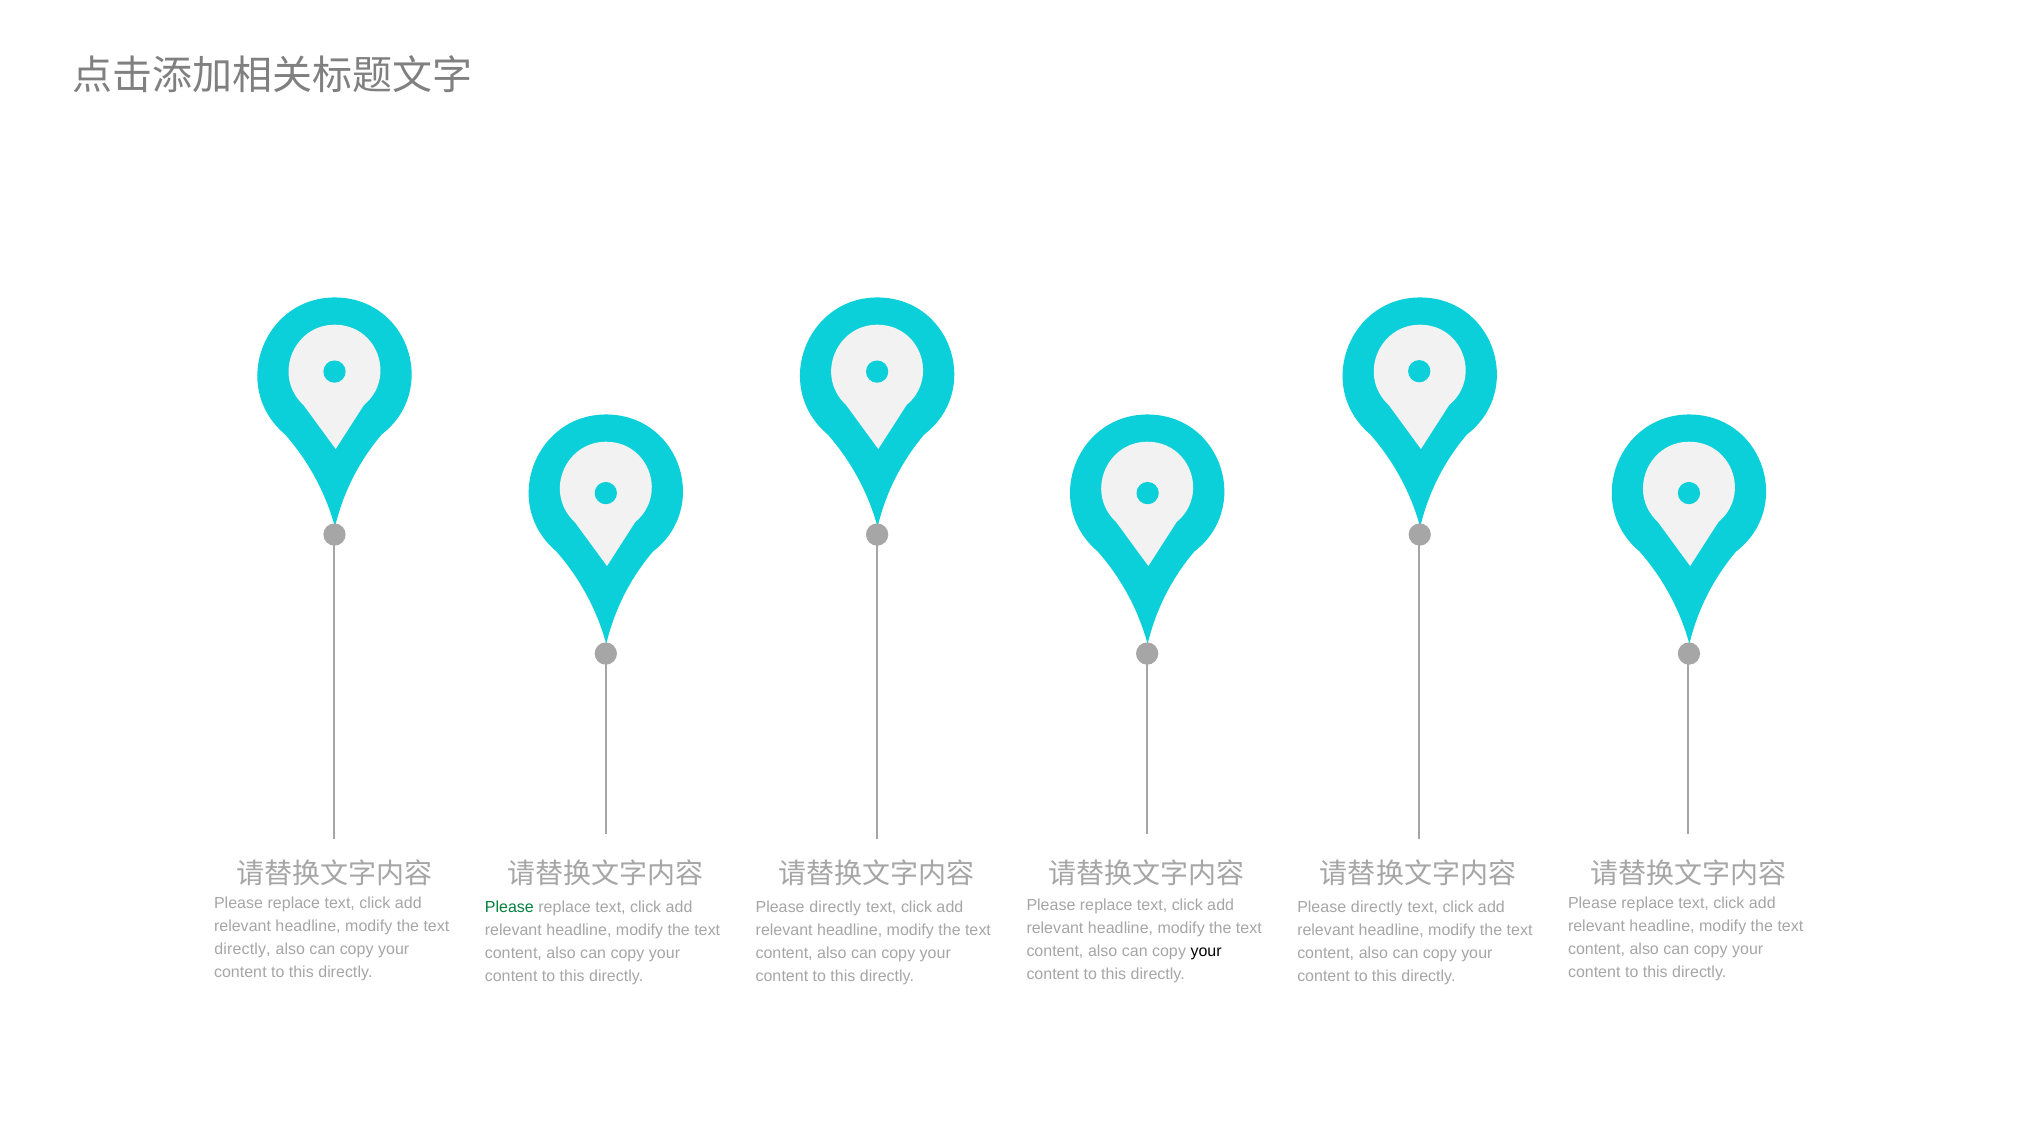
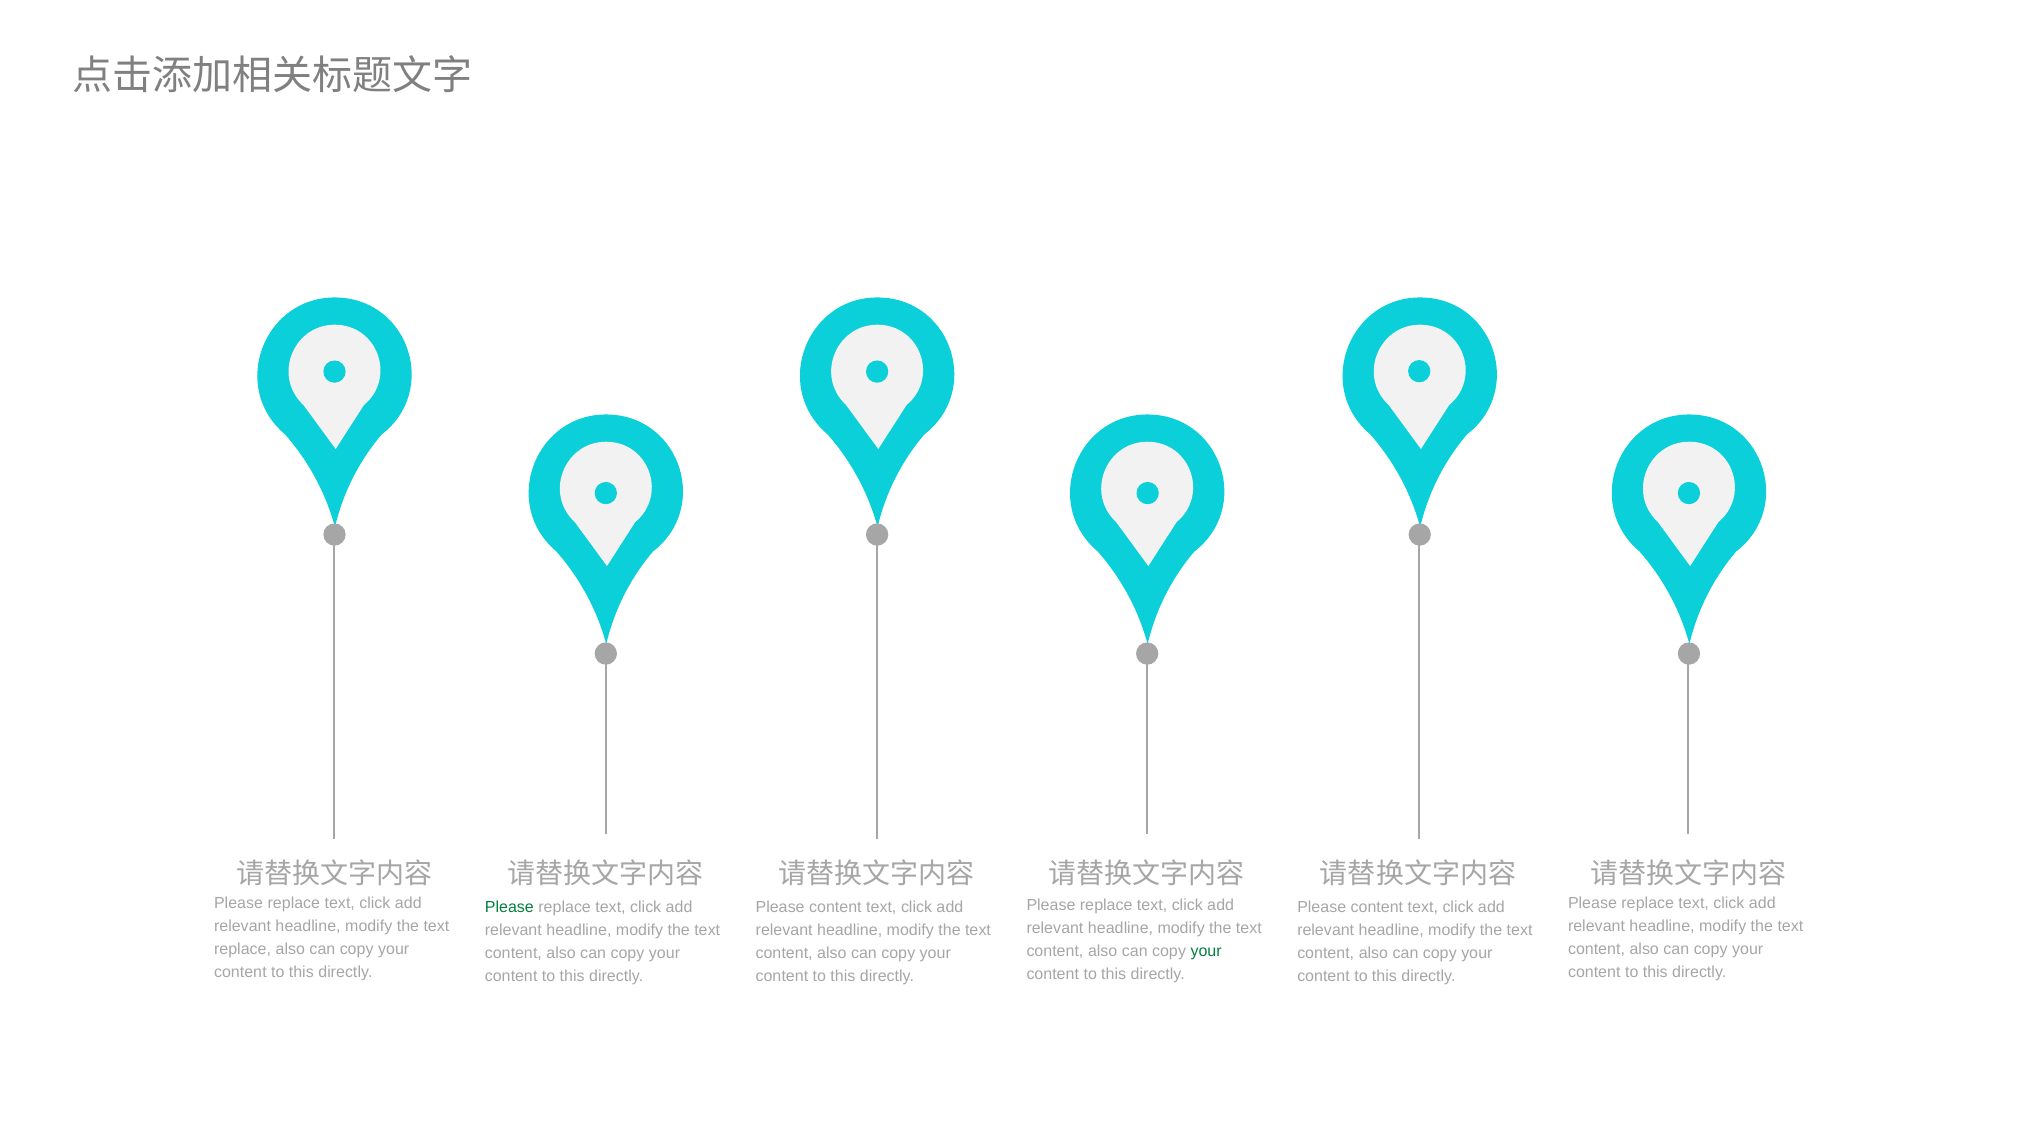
directly: directly -> content (835, 908)
directly: directly -> content (1377, 908)
directly: directly -> replace (243, 949)
your colour: black -> green (1206, 952)
